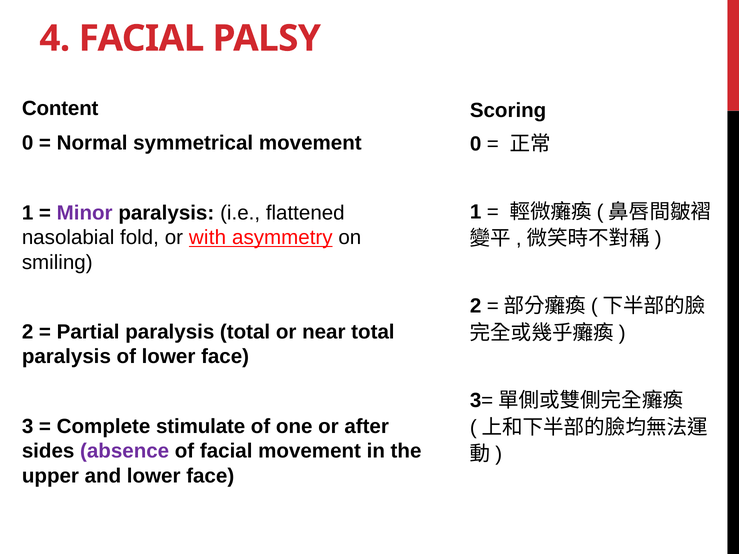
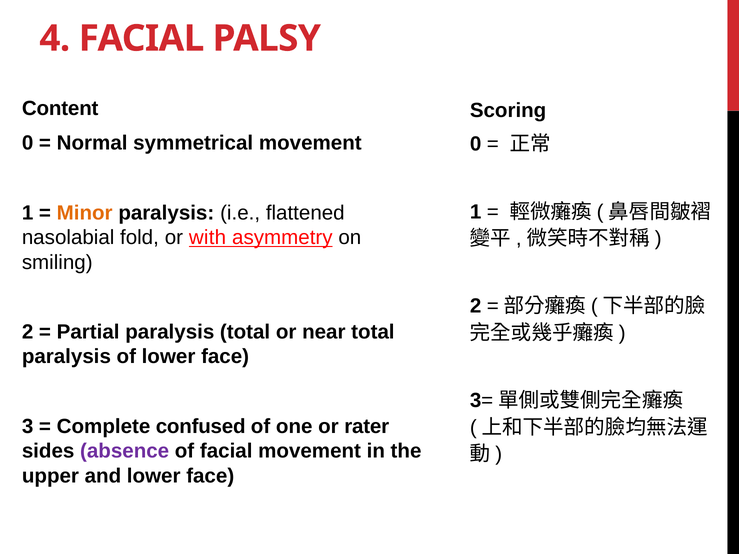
Minor colour: purple -> orange (85, 213)
stimulate: stimulate -> confused (201, 427)
after: after -> rater (367, 427)
